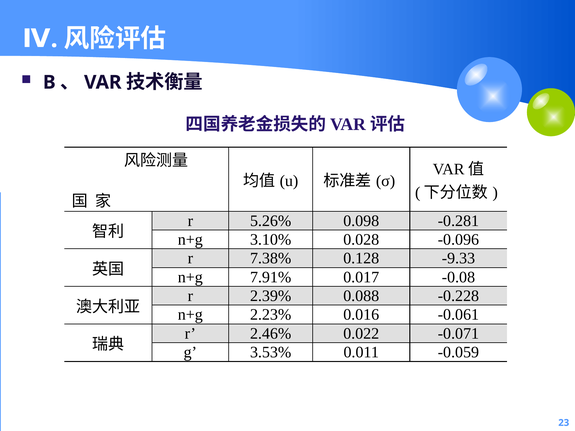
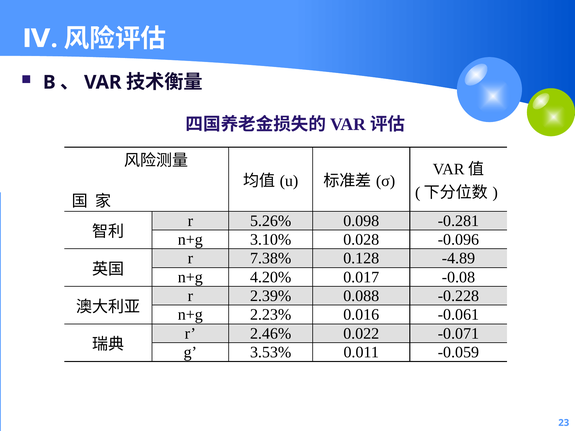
-9.33: -9.33 -> -4.89 (458, 258)
7.91%: 7.91% -> 4.20% (271, 277)
